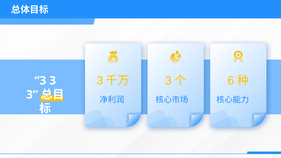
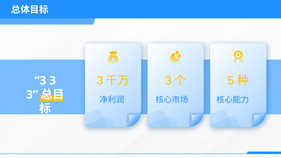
6: 6 -> 5 (231, 81)
